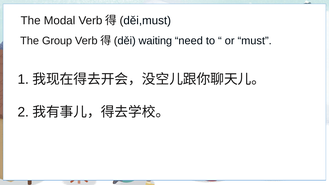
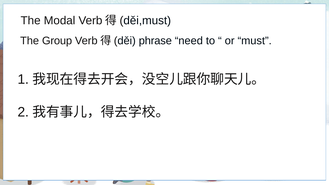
waiting: waiting -> phrase (155, 41)
